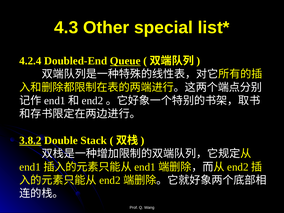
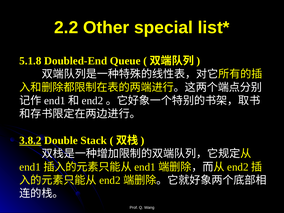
4.3: 4.3 -> 2.2 (66, 28)
4.2.4: 4.2.4 -> 5.1.8 (30, 61)
Queue underline: present -> none (125, 61)
